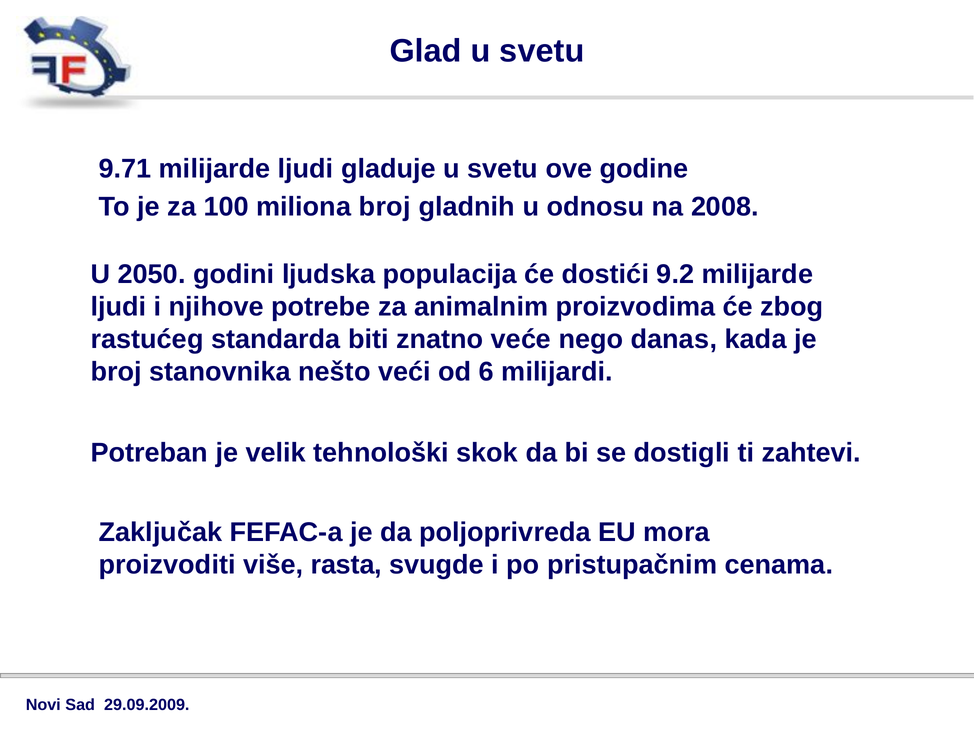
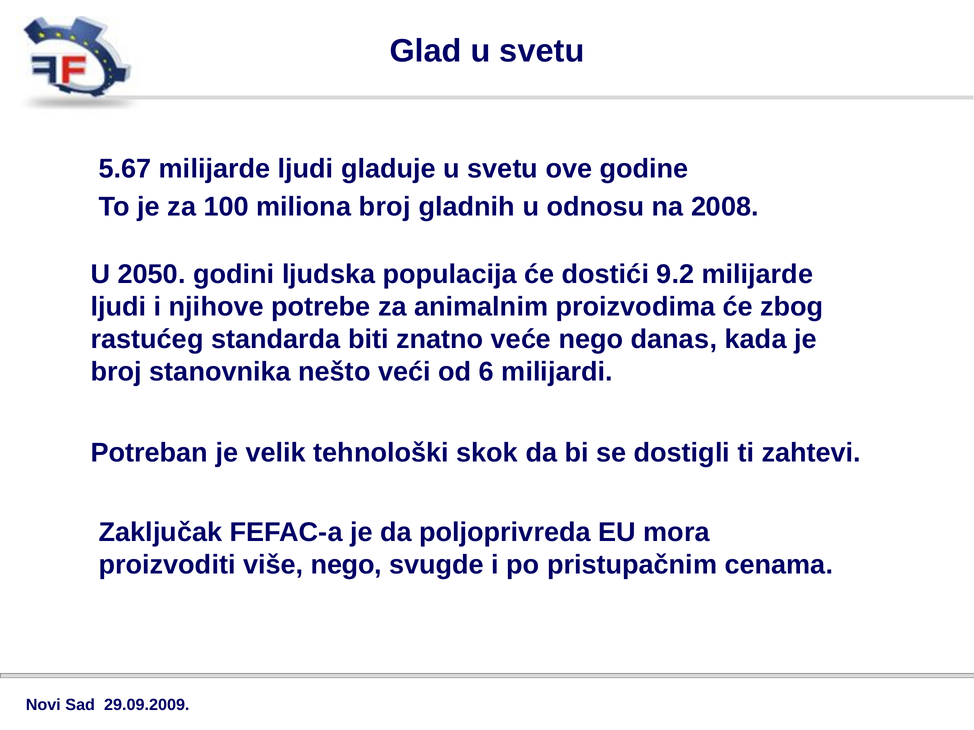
9.71: 9.71 -> 5.67 (125, 169)
više rasta: rasta -> nego (346, 565)
